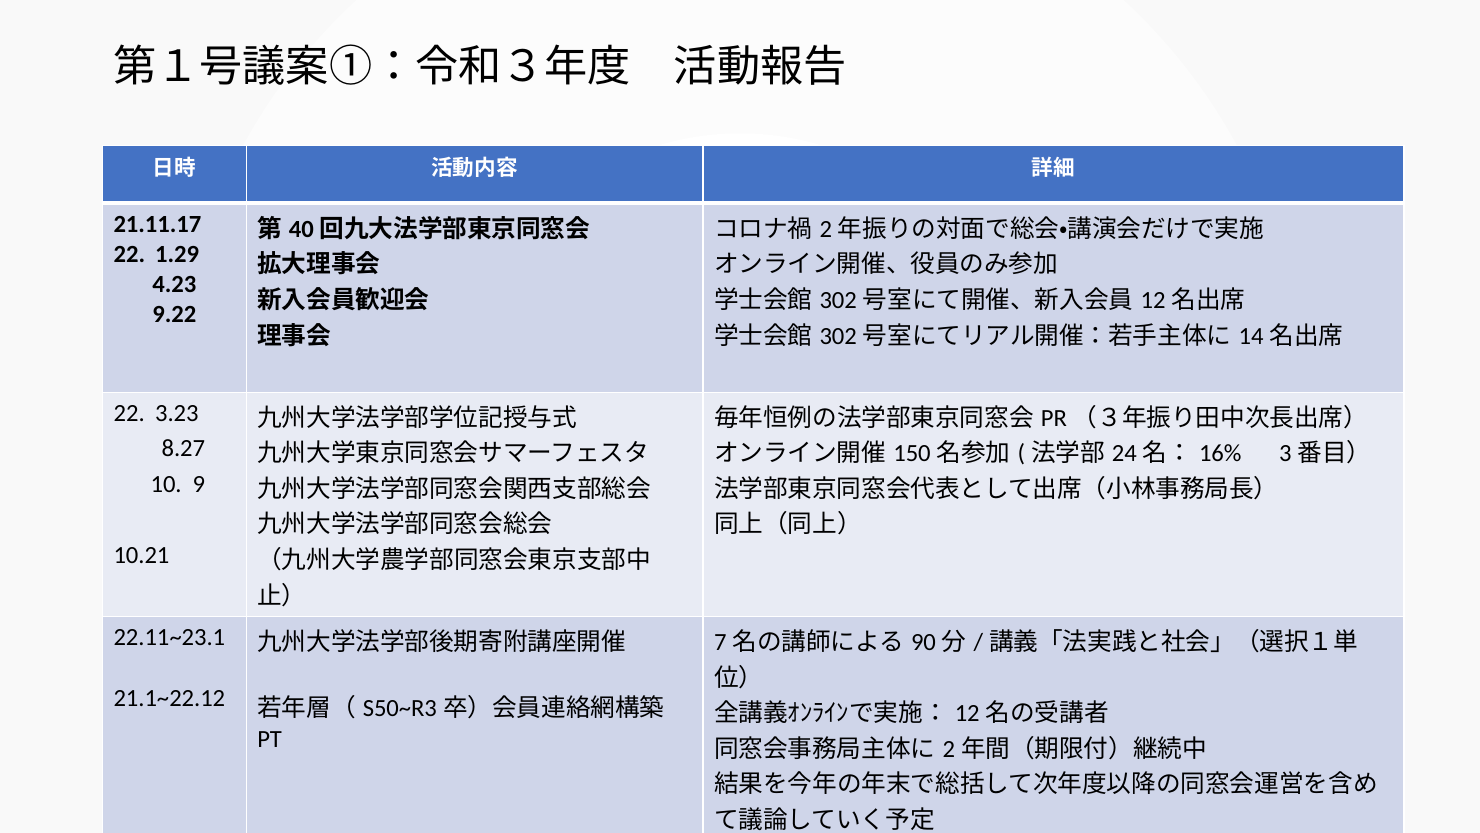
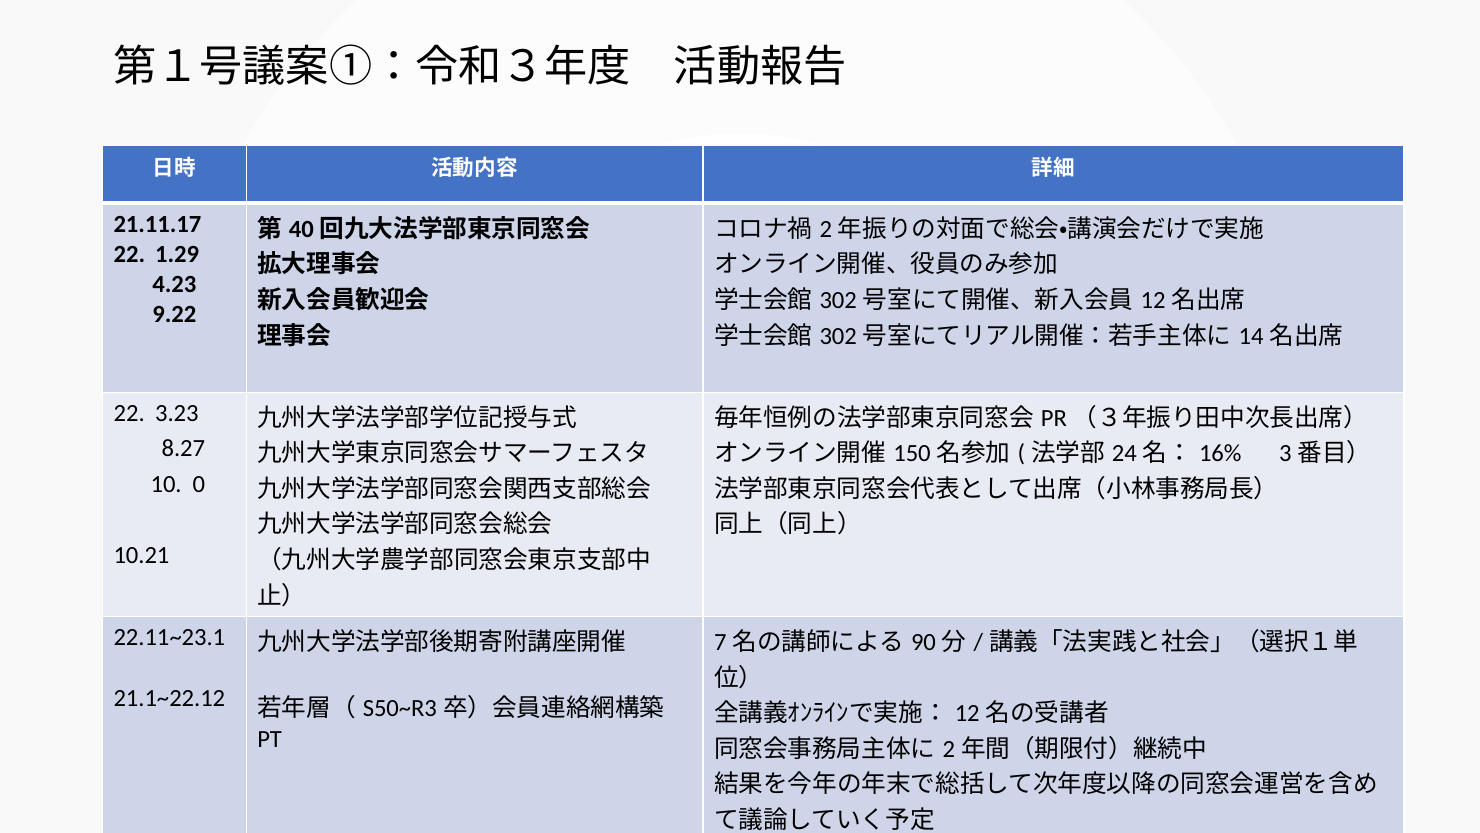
9: 9 -> 0 (199, 484)
